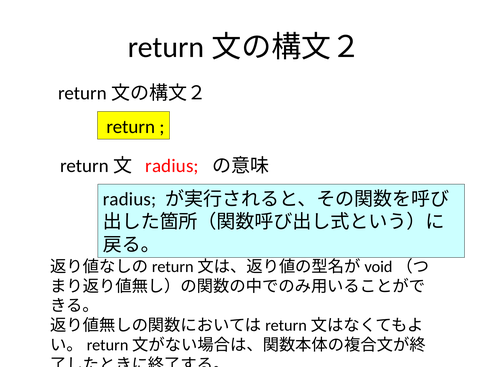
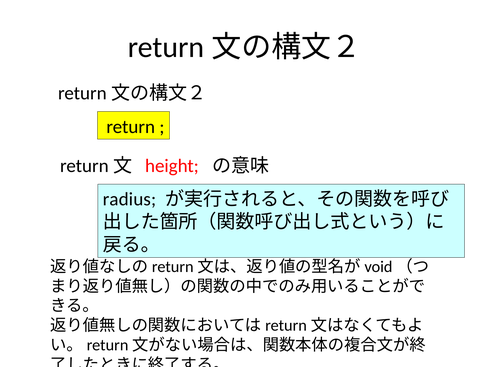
radius: radius -> height (172, 166)
